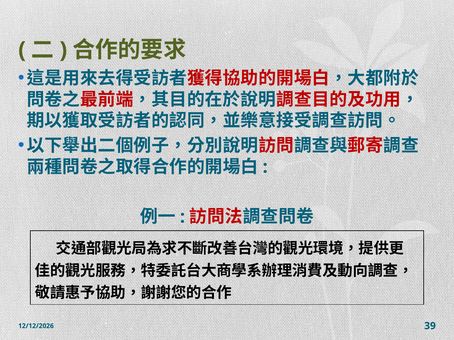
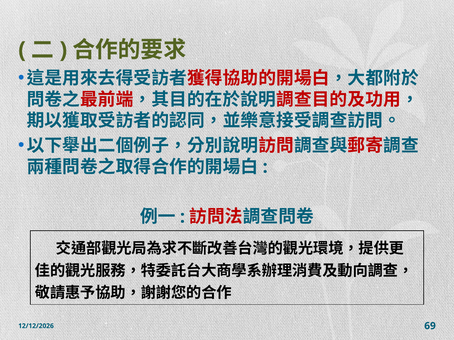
39: 39 -> 69 (430, 326)
